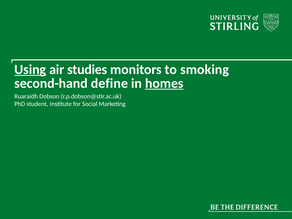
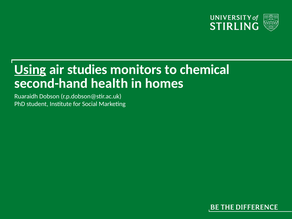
smoking: smoking -> chemical (205, 69)
define: define -> health (109, 83)
homes underline: present -> none (164, 83)
